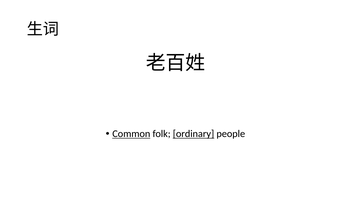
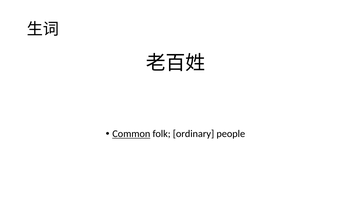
ordinary underline: present -> none (194, 134)
